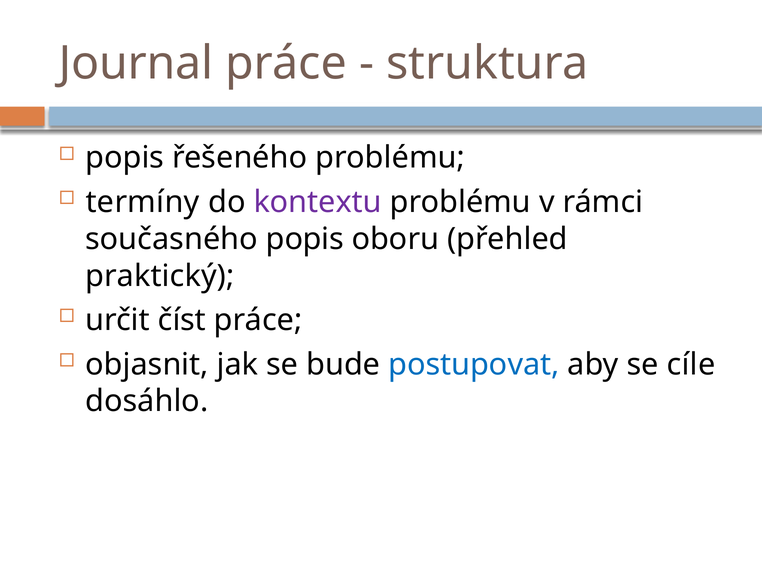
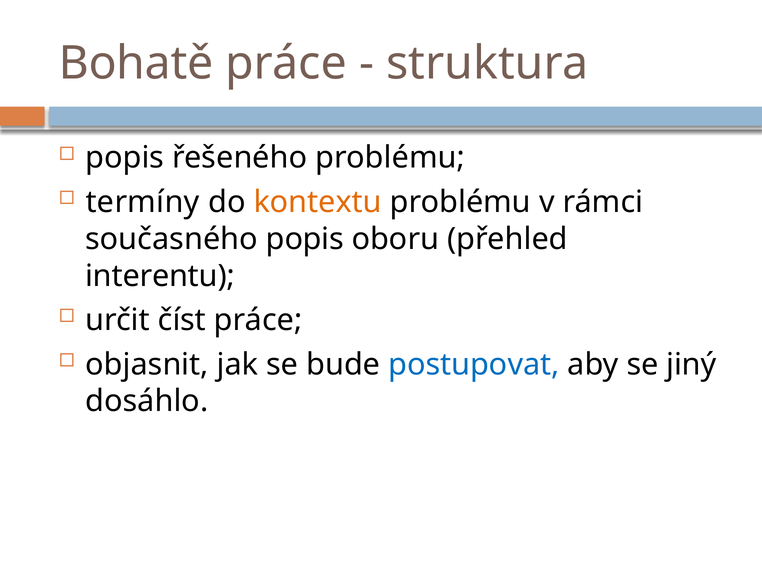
Journal: Journal -> Bohatě (136, 64)
kontextu colour: purple -> orange (318, 202)
praktický: praktický -> interentu (160, 276)
cíle: cíle -> jiný (691, 364)
